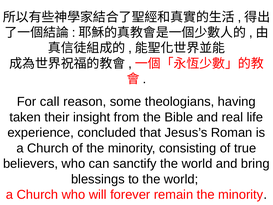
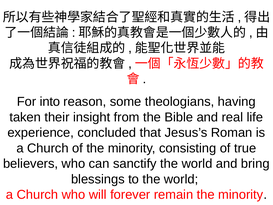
call: call -> into (50, 102)
